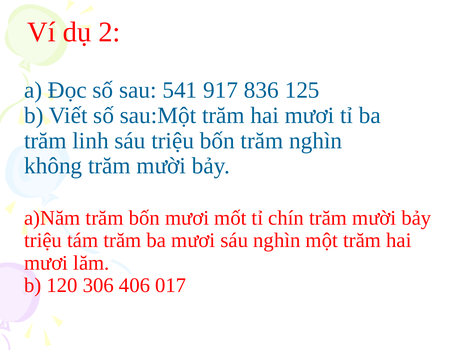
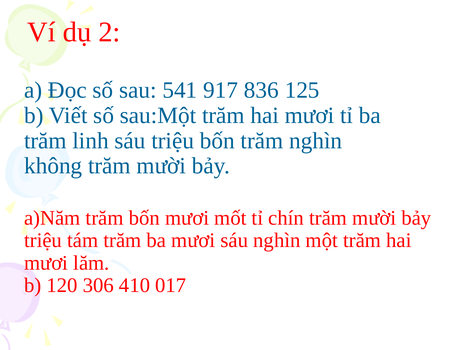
406: 406 -> 410 (135, 285)
